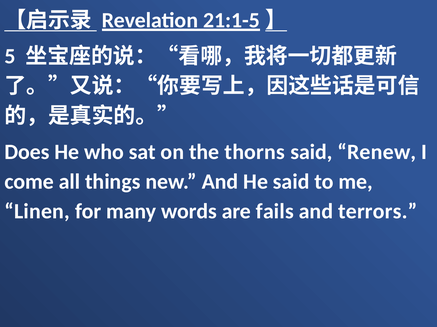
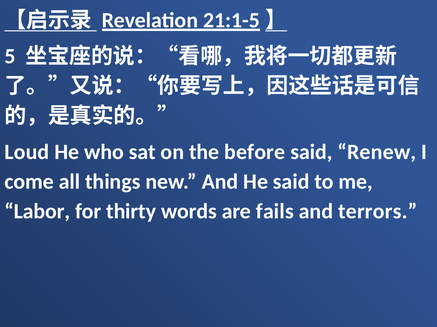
Does: Does -> Loud (27, 152)
thorns: thorns -> before (255, 152)
Linen: Linen -> Labor (37, 212)
many: many -> thirty (131, 212)
